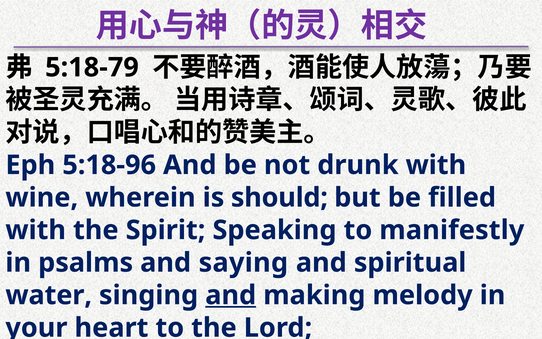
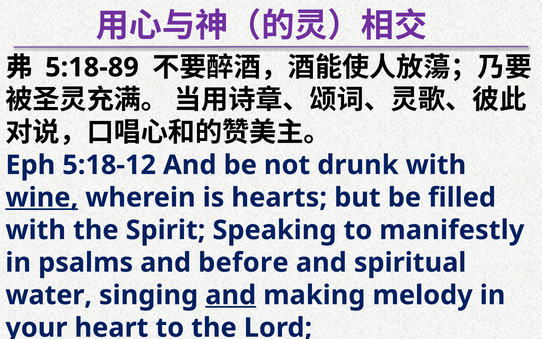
5:18-79: 5:18-79 -> 5:18-89 (92, 67)
5:18-96: 5:18-96 -> 5:18-12 (109, 165)
wine underline: none -> present (42, 197)
should: should -> hearts (279, 197)
saying: saying -> before (243, 263)
